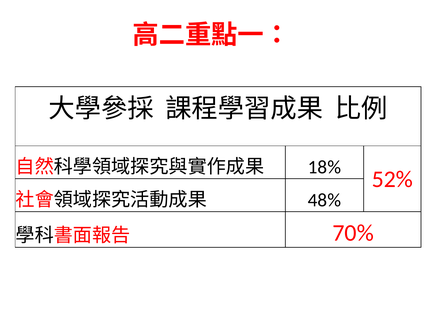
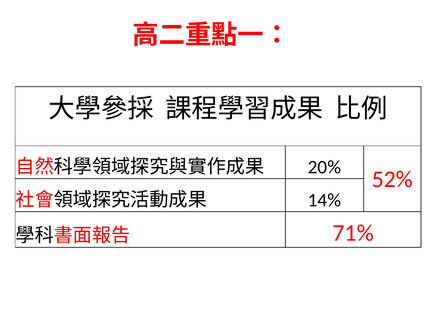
18%: 18% -> 20% (324, 168)
48%: 48% -> 14% (324, 200)
70%: 70% -> 71% (353, 233)
